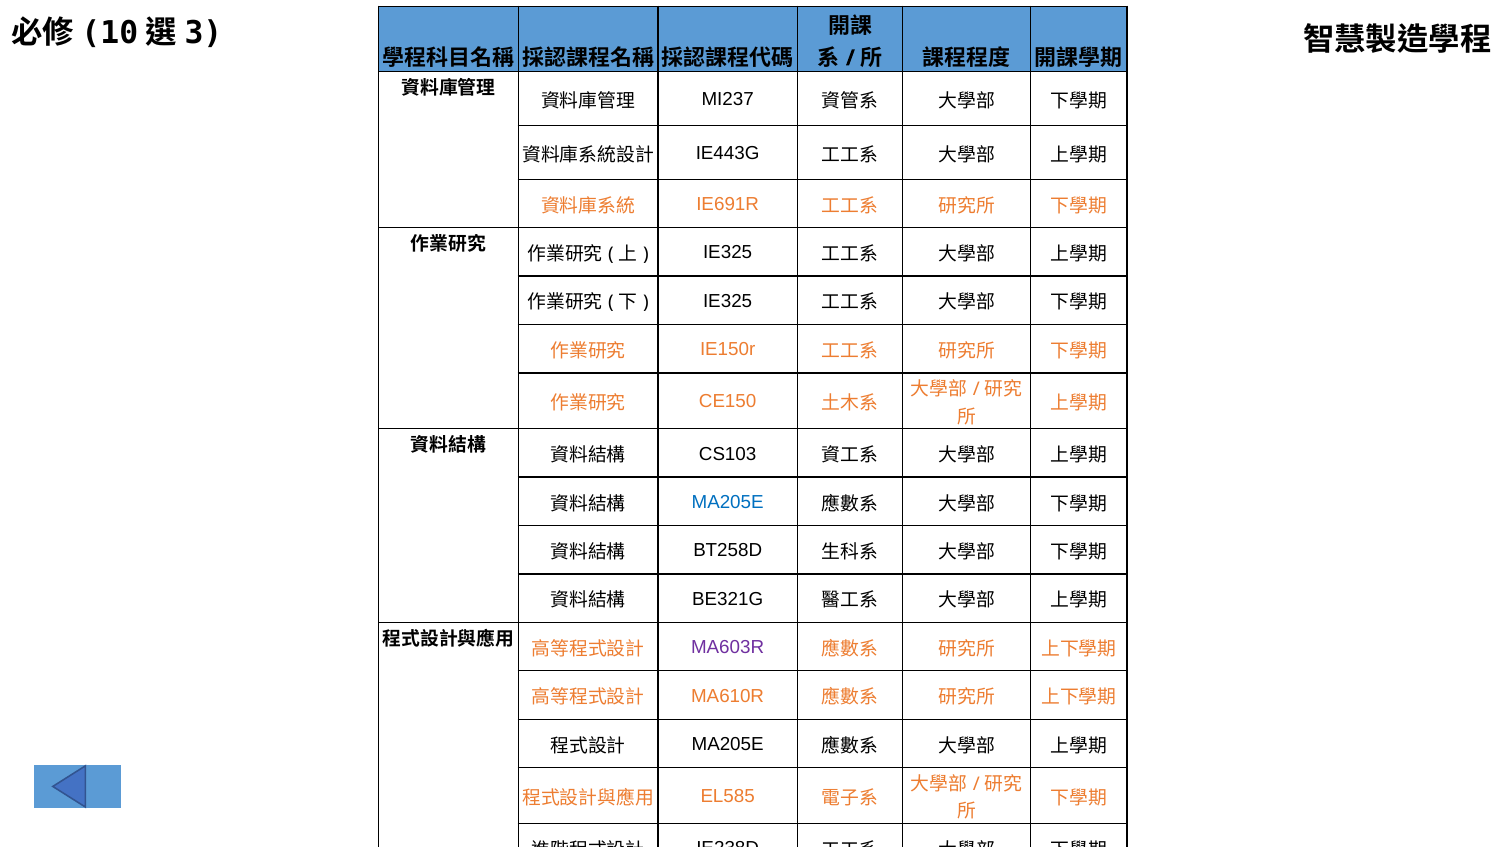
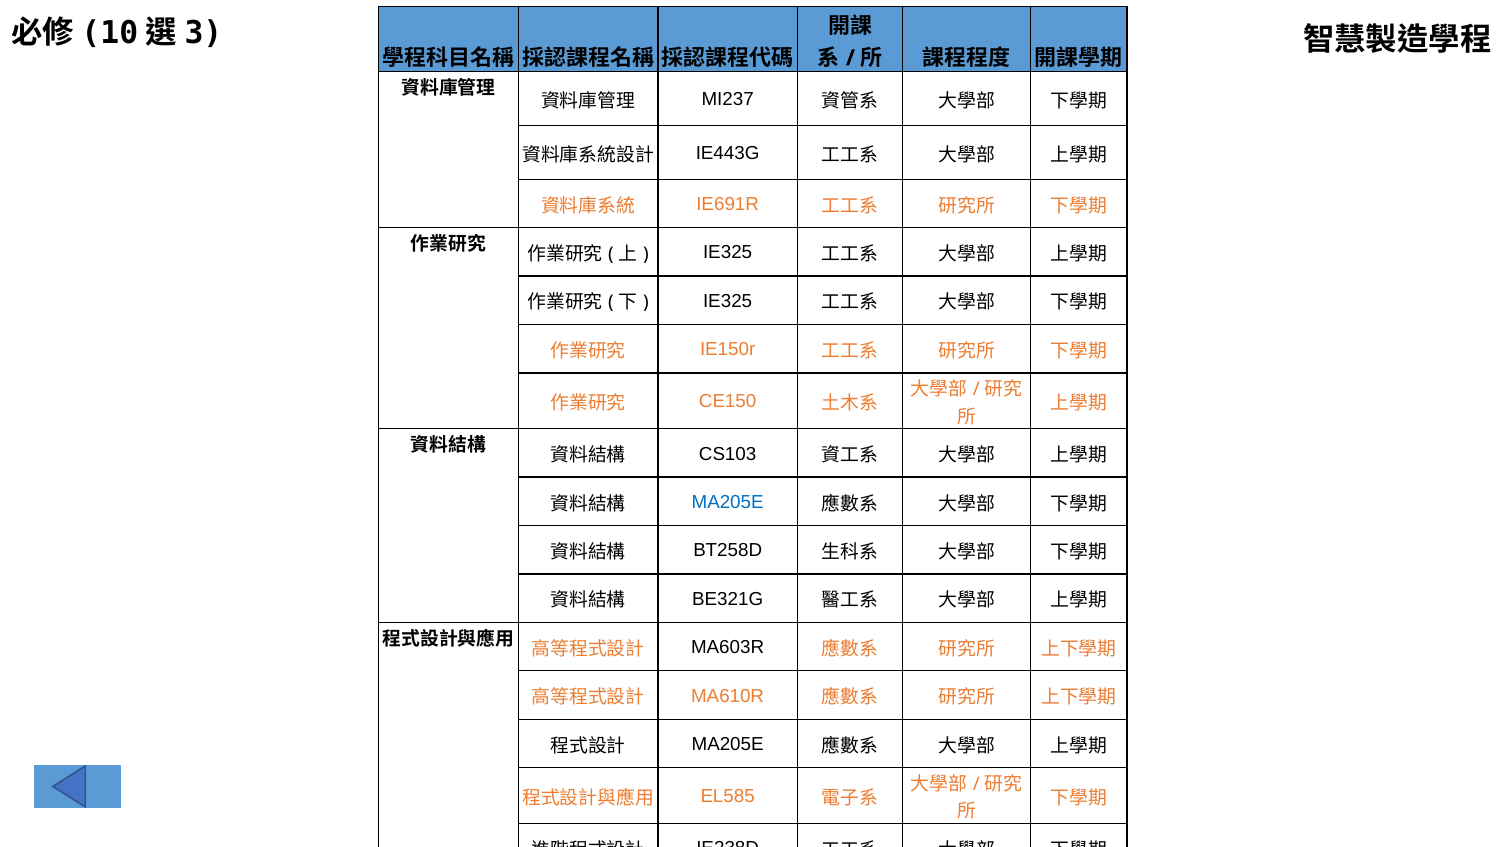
MA603R colour: purple -> black (728, 648)
